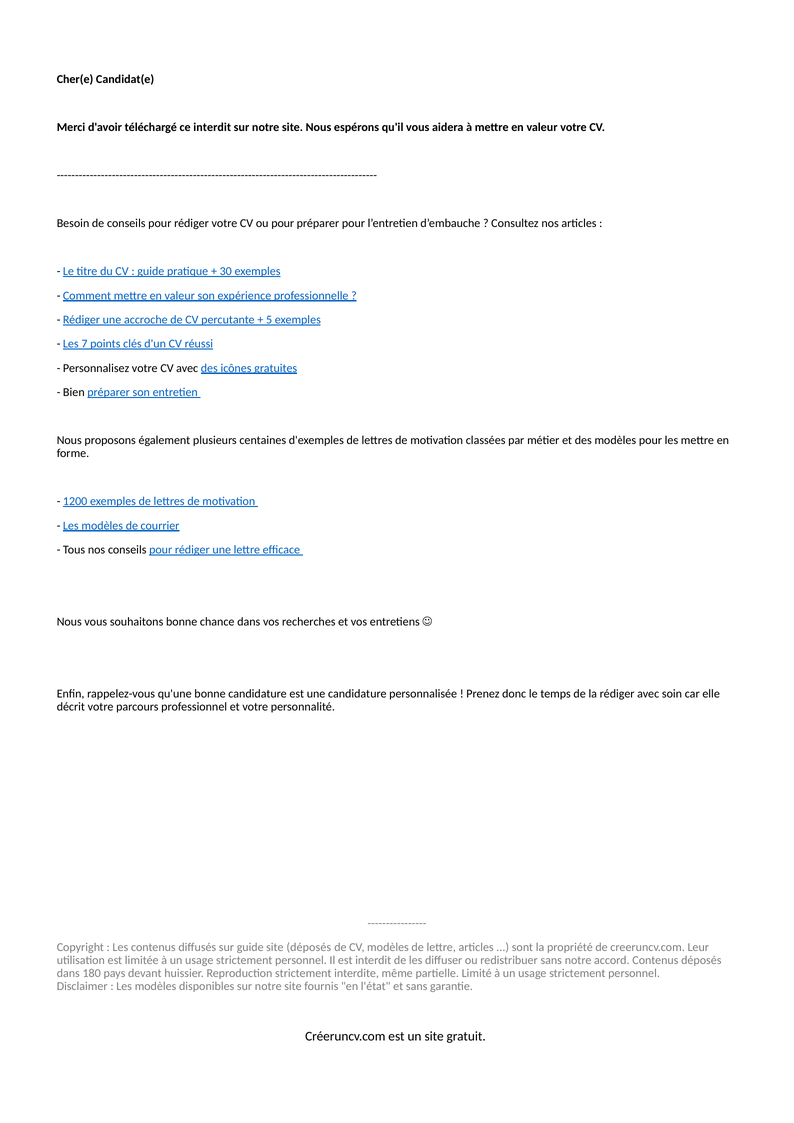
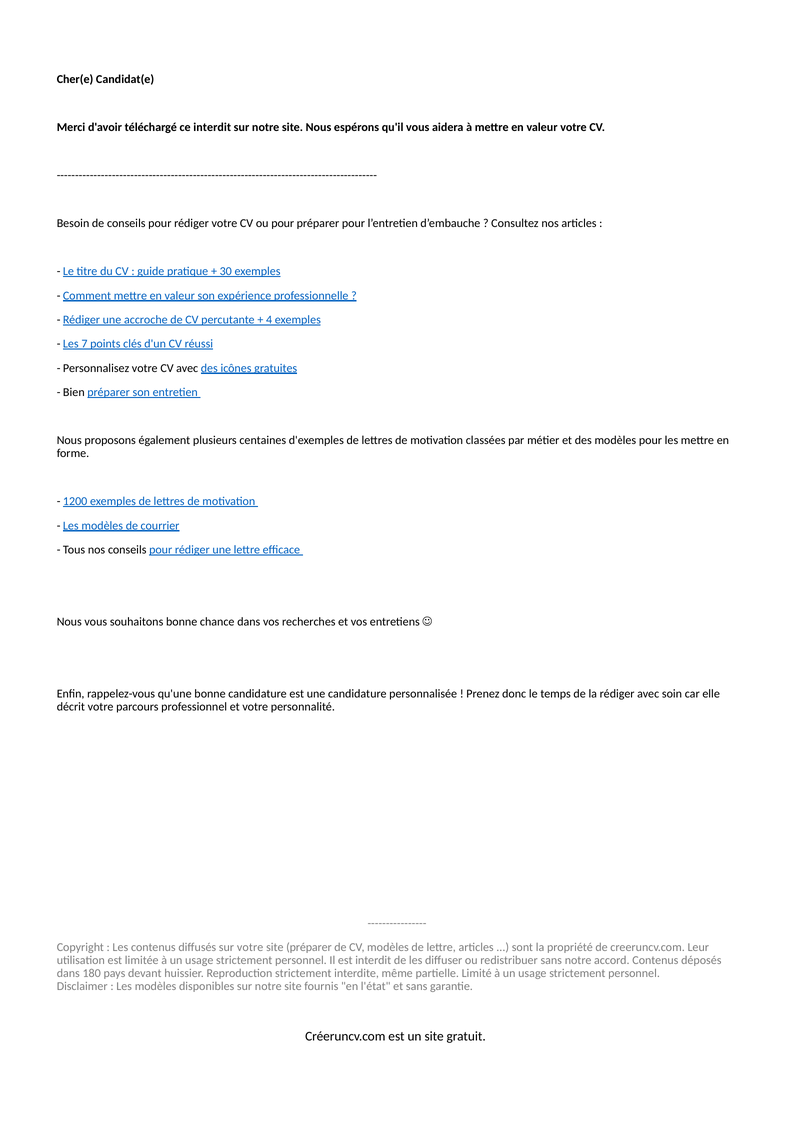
5: 5 -> 4 (269, 320)
sur guide: guide -> votre (250, 947)
site déposés: déposés -> préparer (309, 947)
